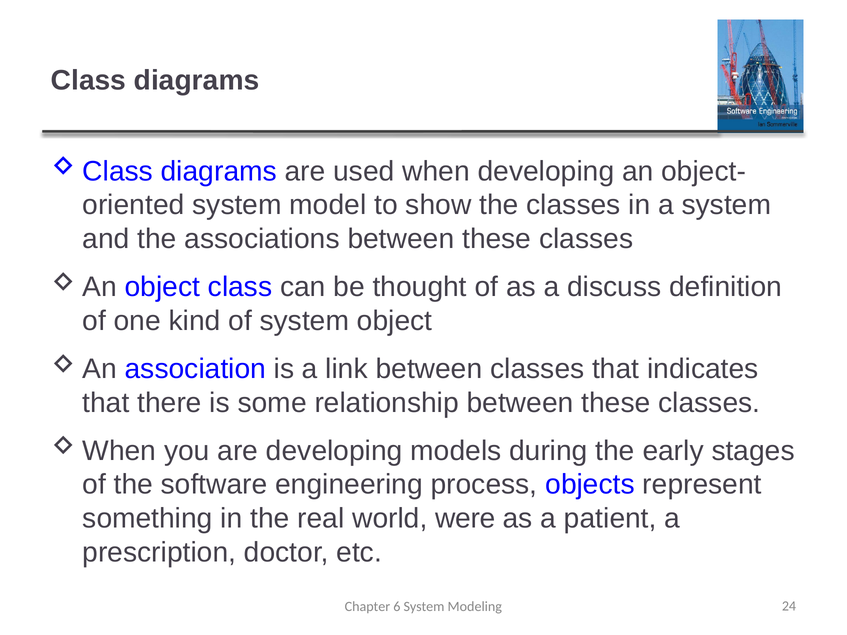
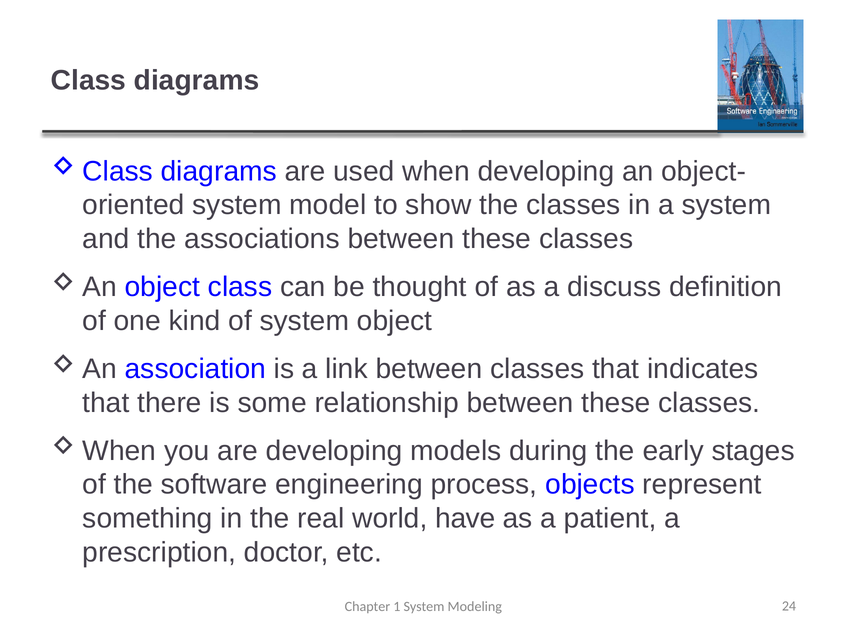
were: were -> have (465, 519)
6: 6 -> 1 (397, 607)
